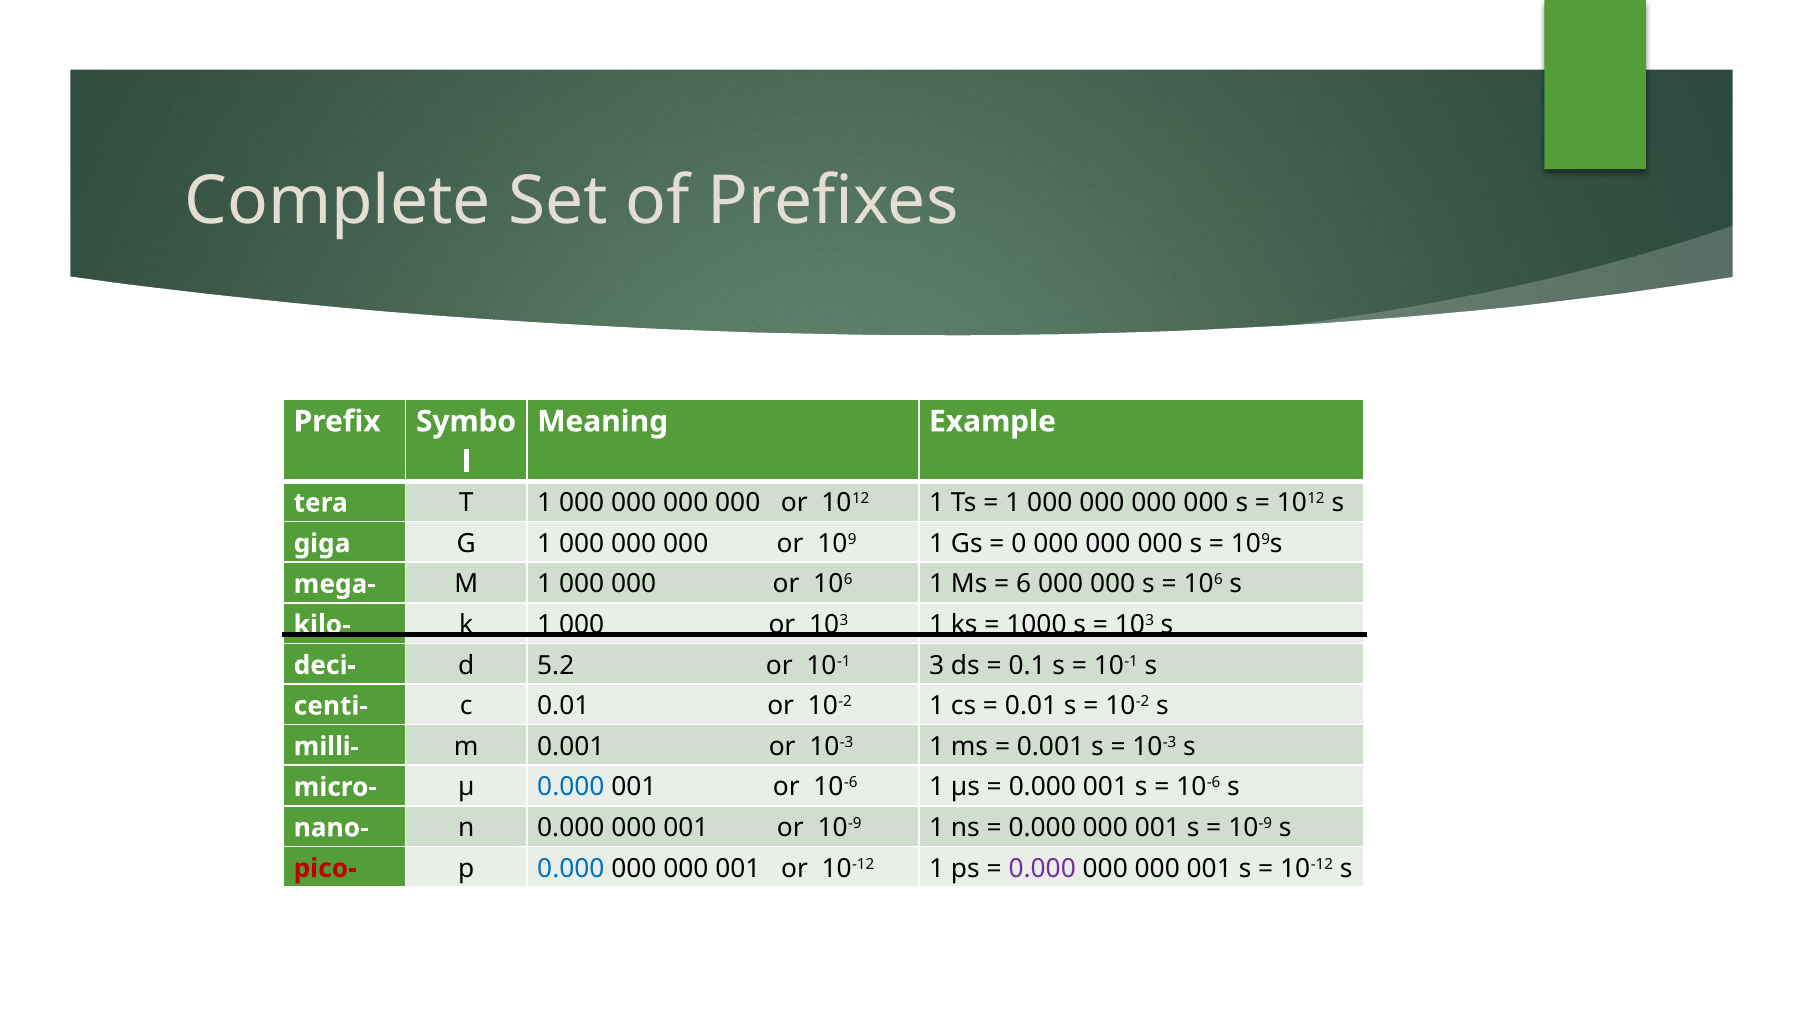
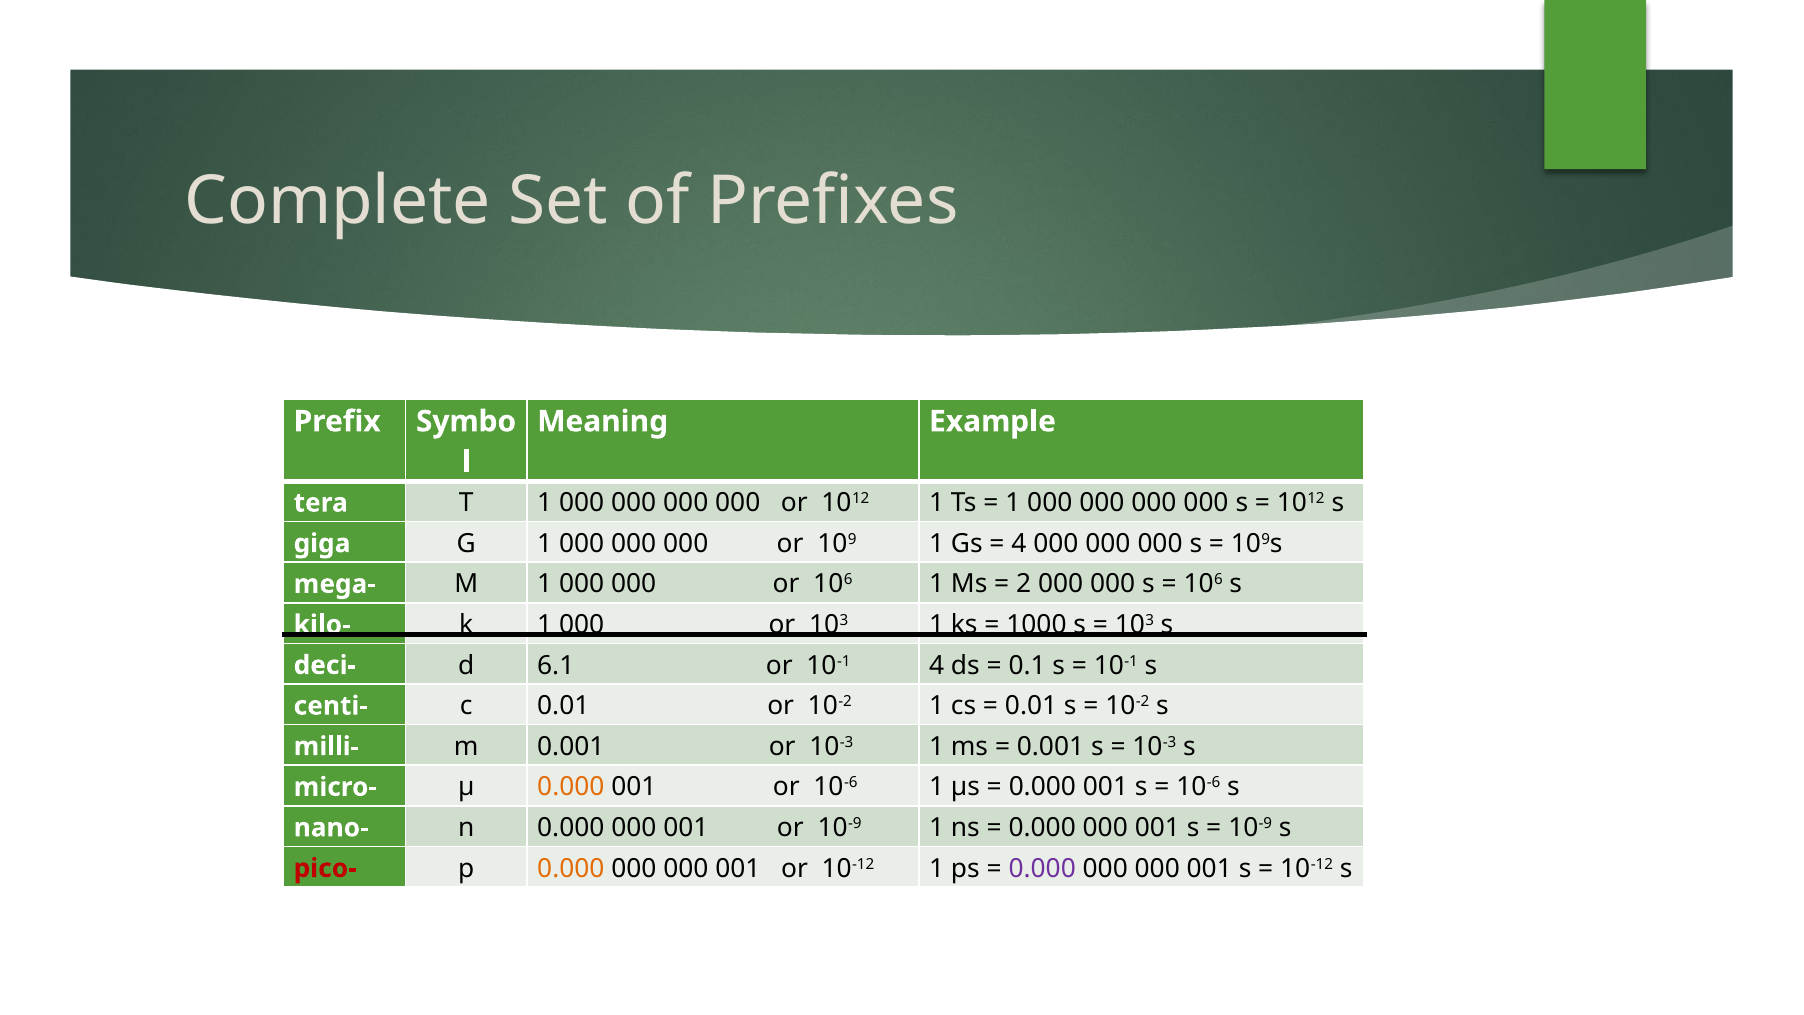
0: 0 -> 4 (1019, 543)
6: 6 -> 2 (1024, 584)
5.2: 5.2 -> 6.1 (556, 665)
10-1 3: 3 -> 4 (937, 665)
0.000 colour: blue -> orange (571, 787)
0.000 colour: blue -> orange (571, 868)
